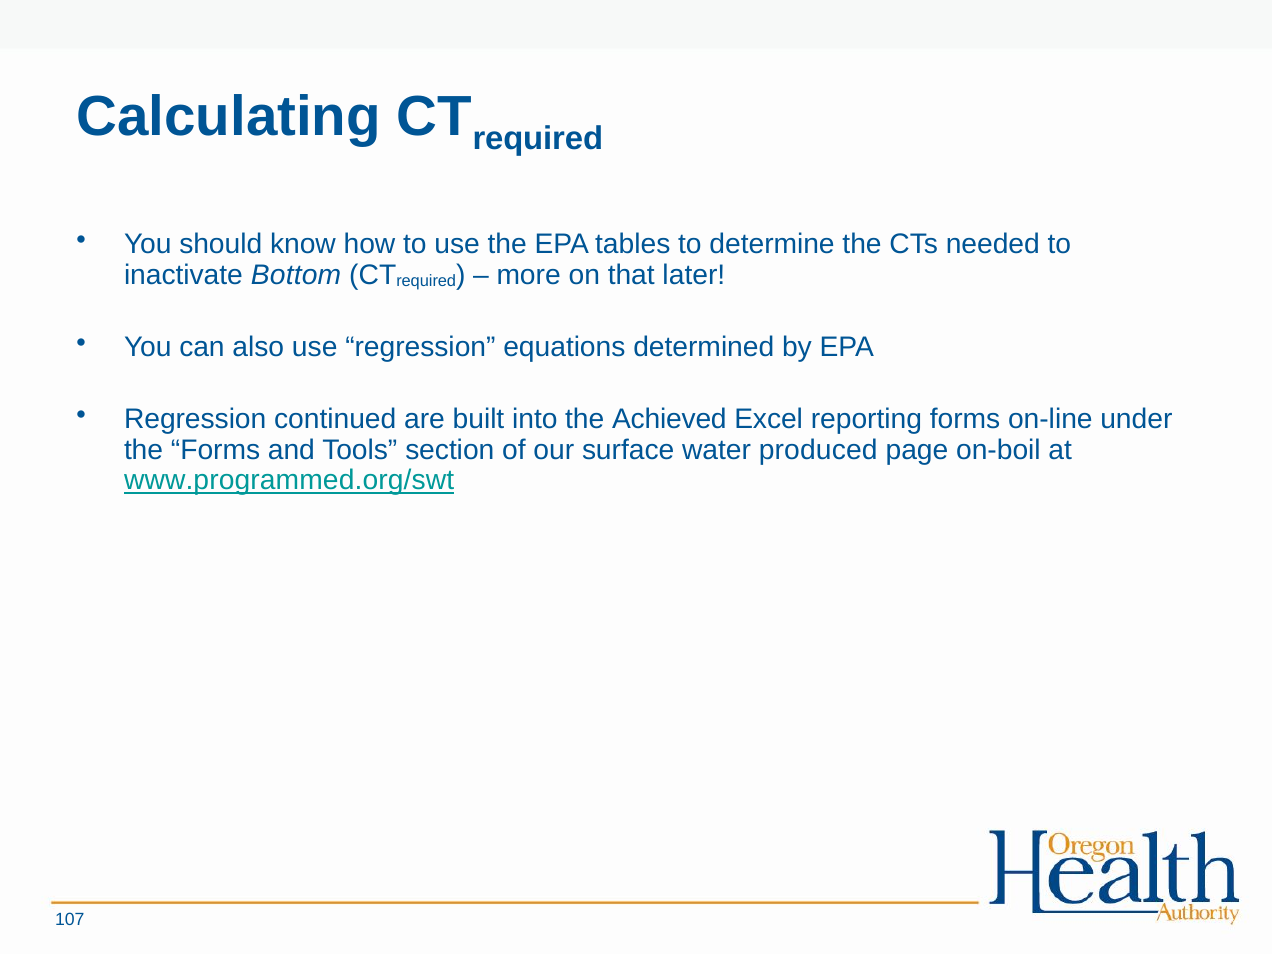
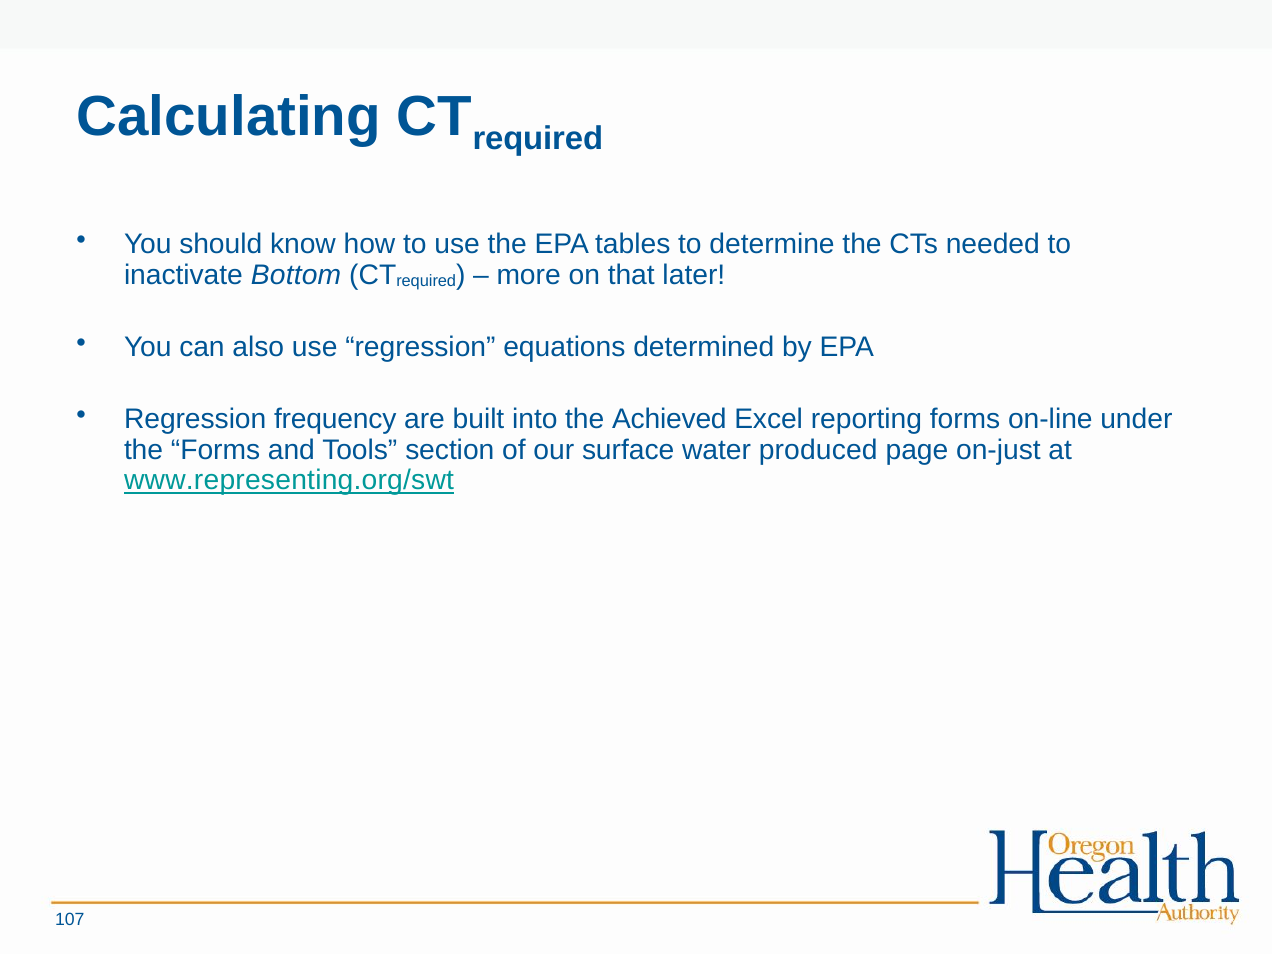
continued: continued -> frequency (335, 420)
on-boil: on-boil -> on-just (998, 450)
www.programmed.org/swt: www.programmed.org/swt -> www.representing.org/swt (289, 481)
